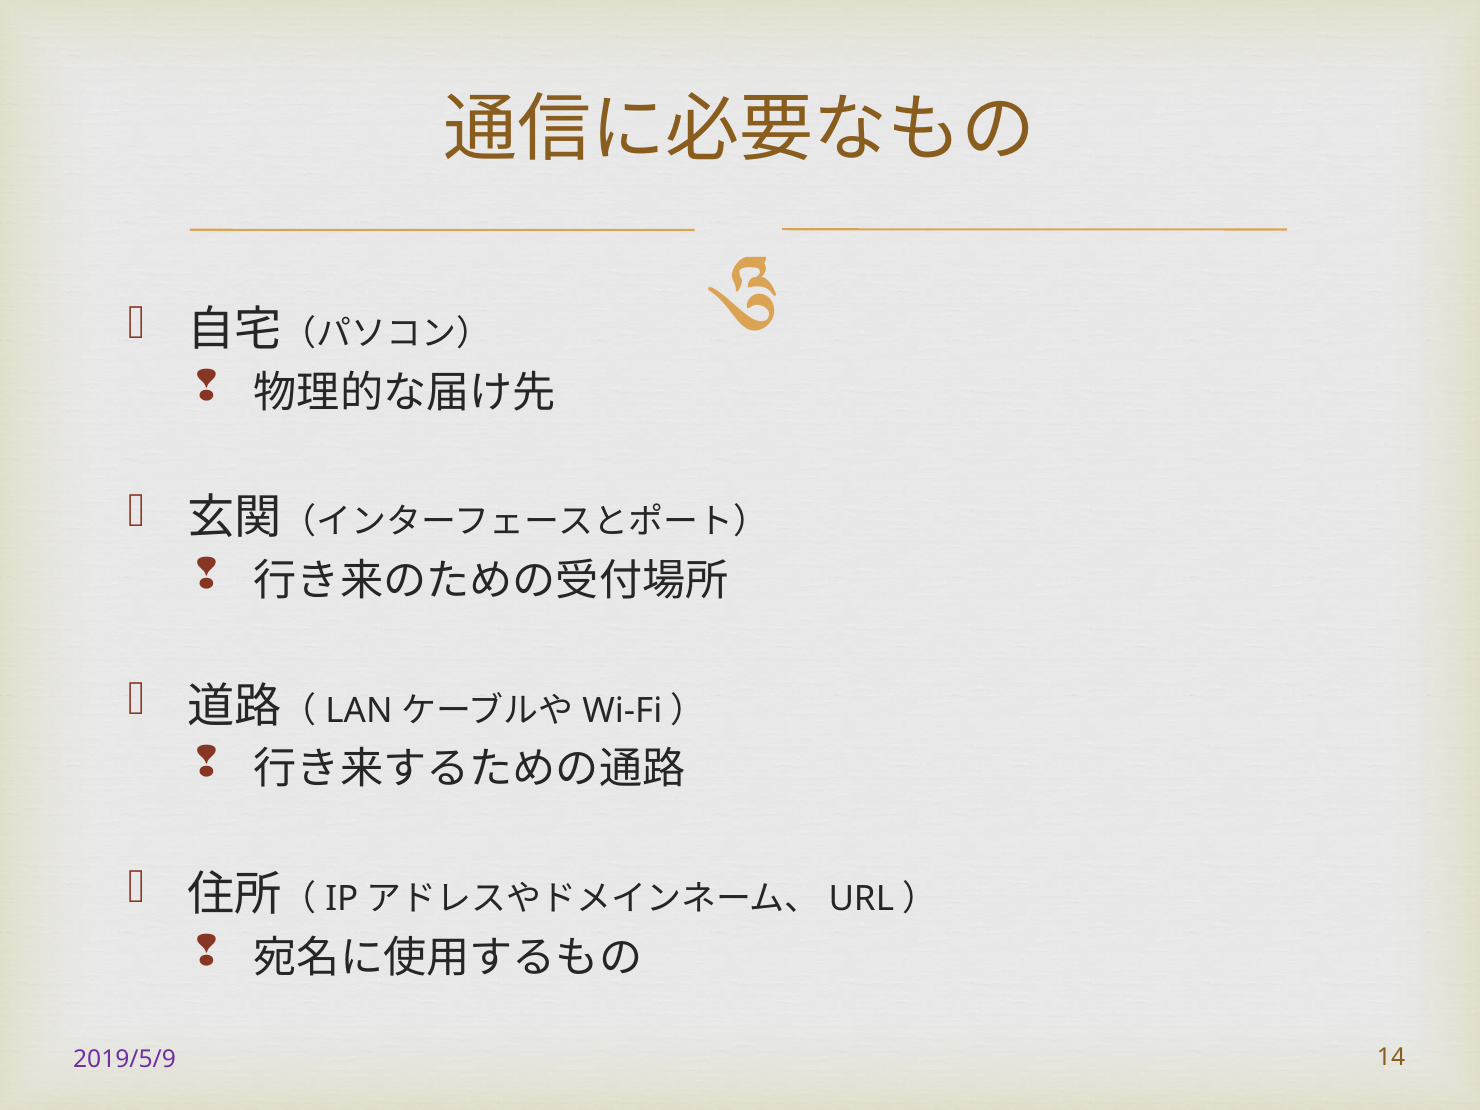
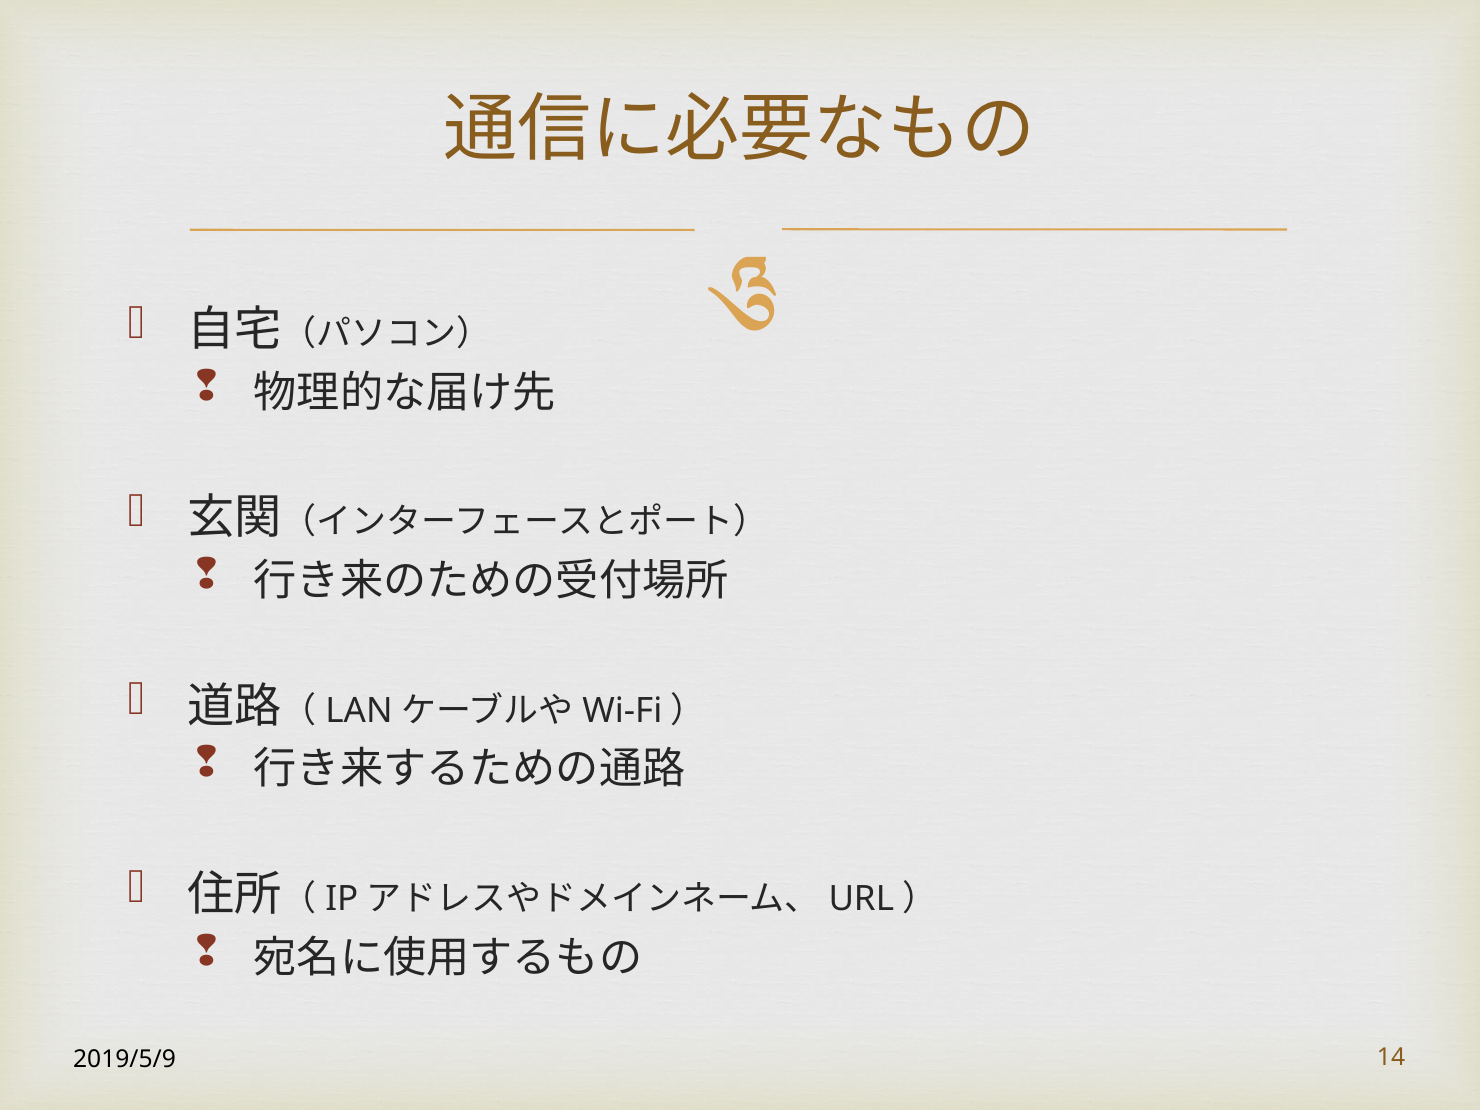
2019/5/9 colour: purple -> black (125, 1059)
